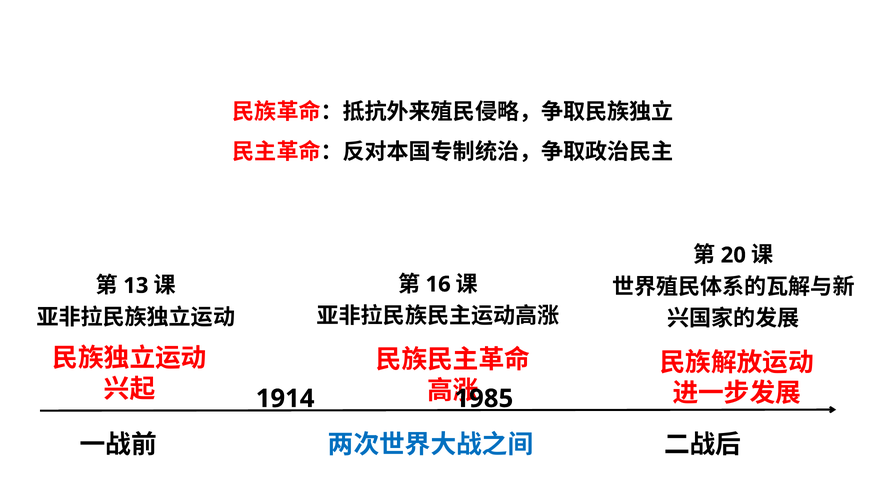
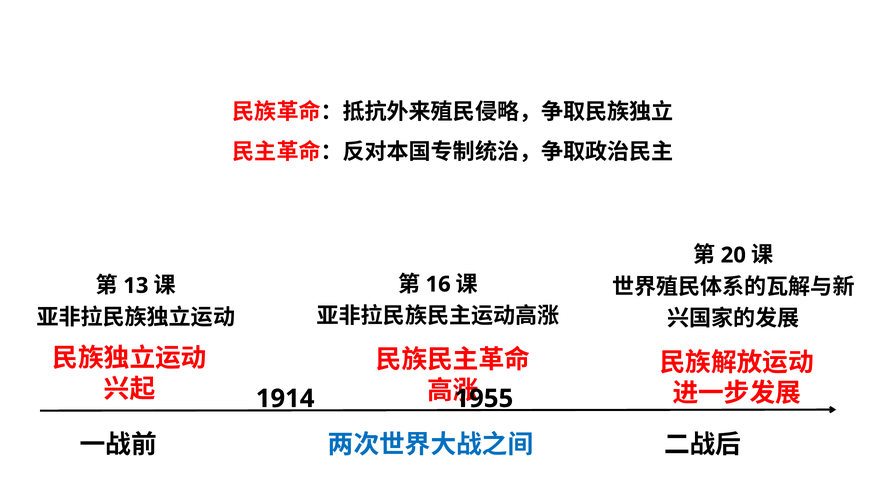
1985: 1985 -> 1955 (484, 399)
